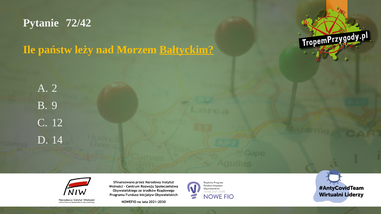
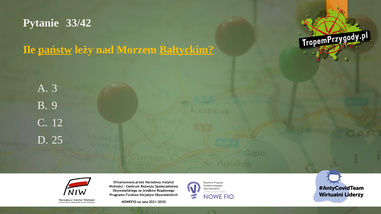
72/42: 72/42 -> 33/42 (79, 23)
państw underline: none -> present (55, 50)
2: 2 -> 3 (54, 88)
14: 14 -> 25 (57, 140)
